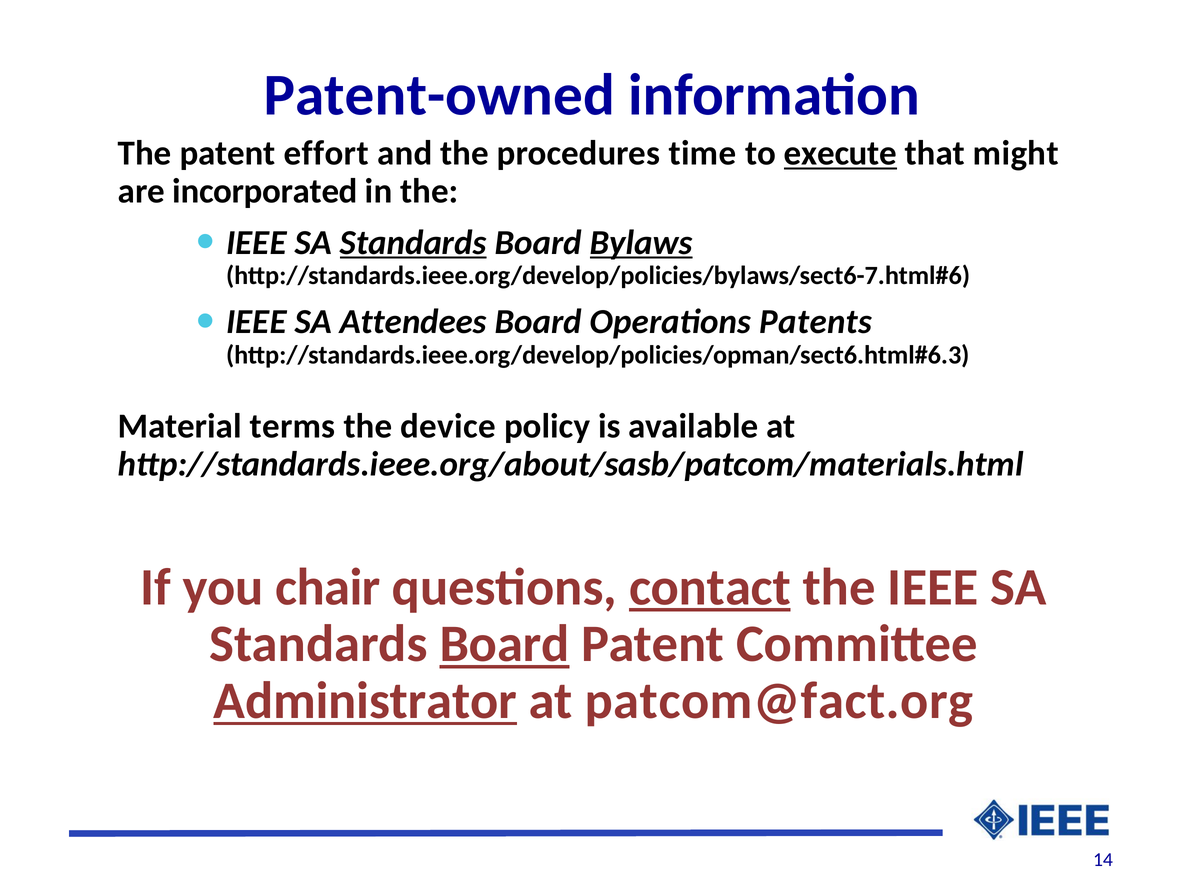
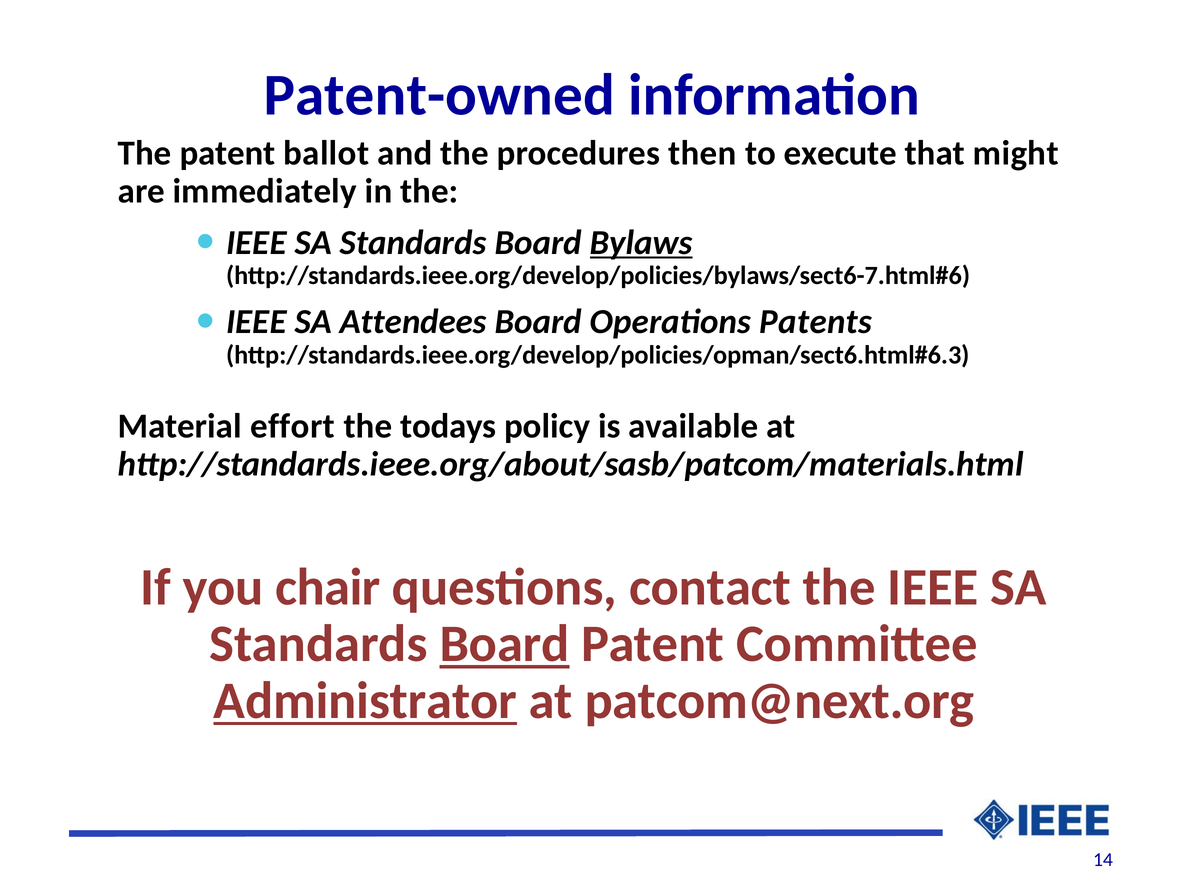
effort: effort -> ballot (326, 153)
time: time -> then (702, 153)
execute underline: present -> none (840, 153)
incorporated: incorporated -> immediately (265, 191)
Standards underline: present -> none (413, 242)
terms: terms -> effort (293, 426)
device: device -> todays (448, 426)
contact underline: present -> none (710, 587)
patcom@fact.org: patcom@fact.org -> patcom@next.org (779, 701)
